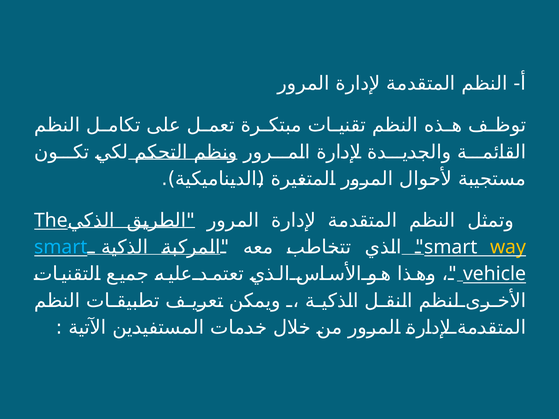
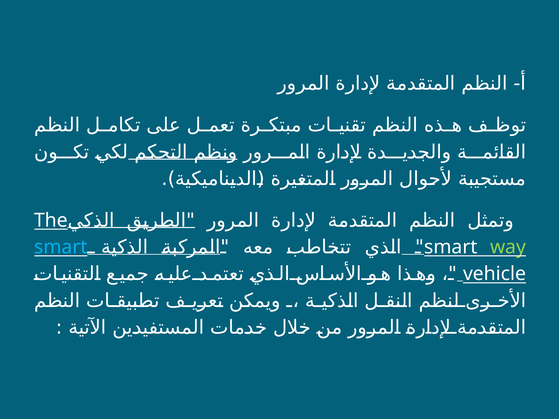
way colour: yellow -> light green (508, 247)
